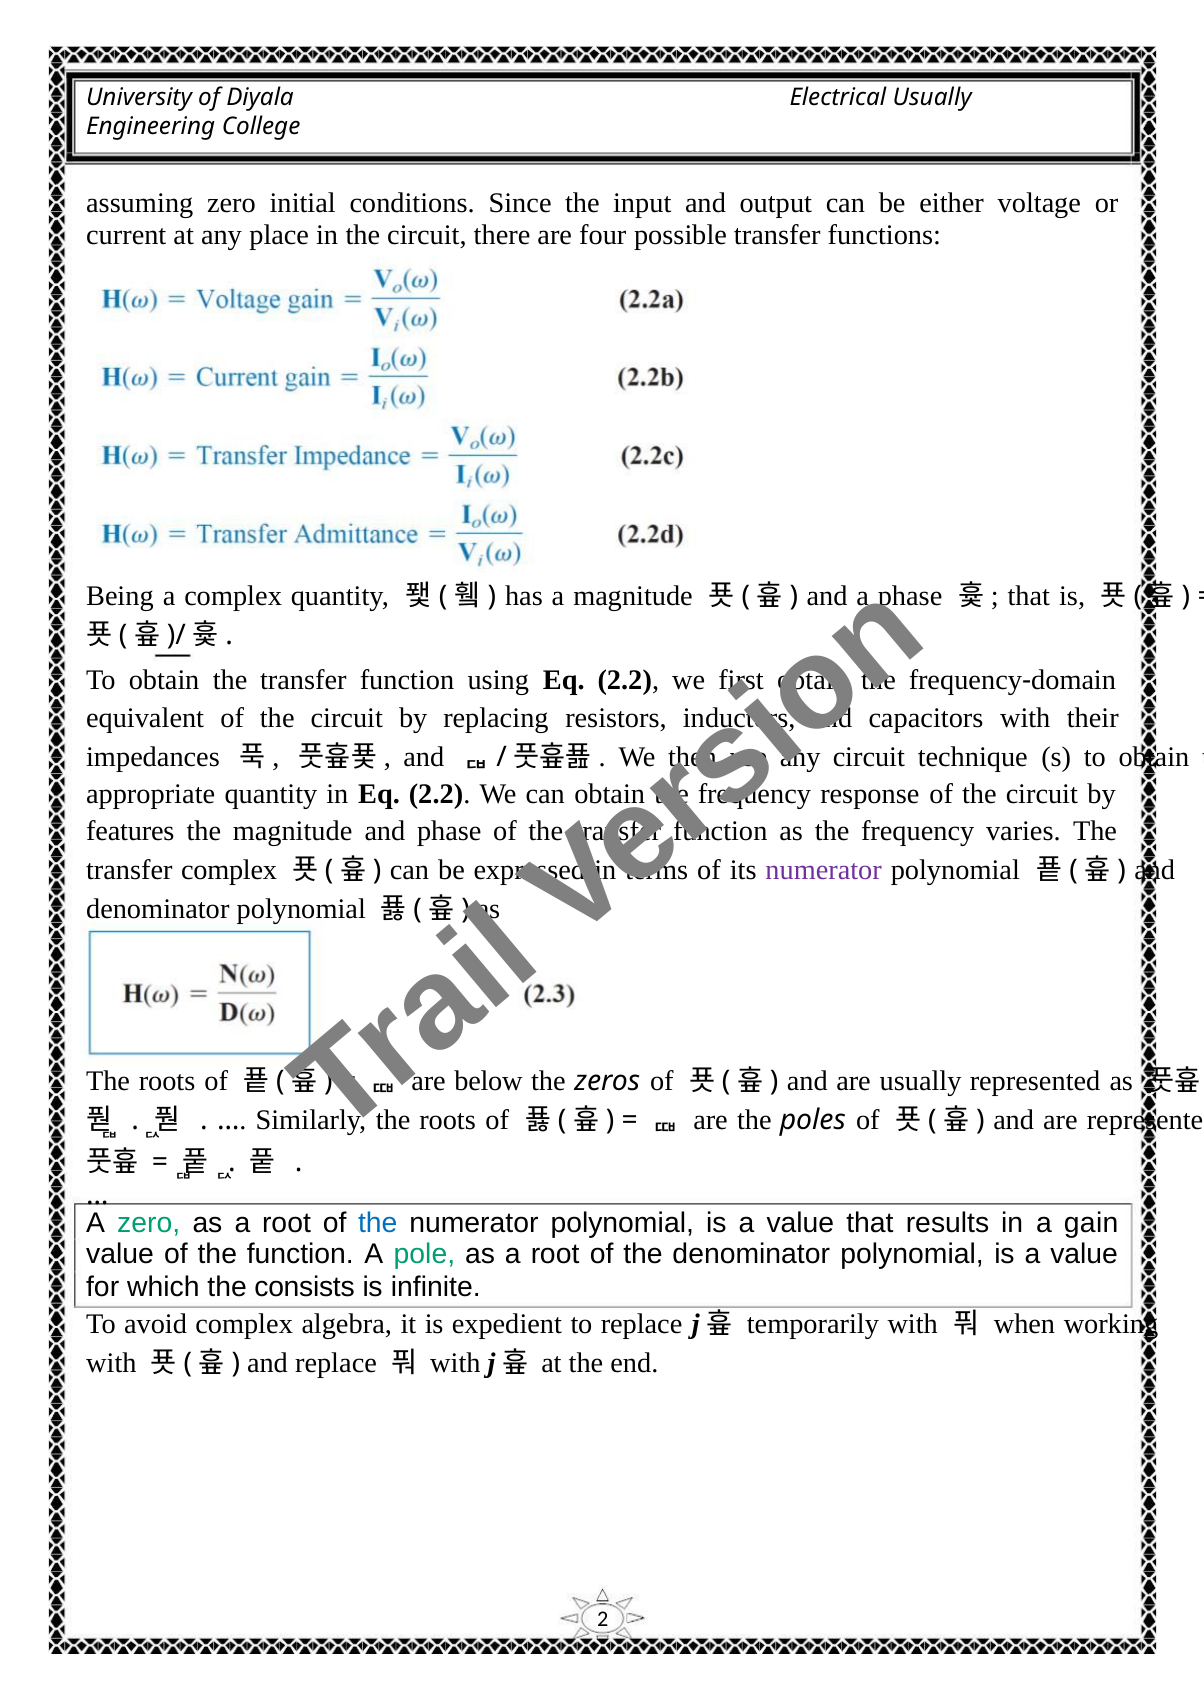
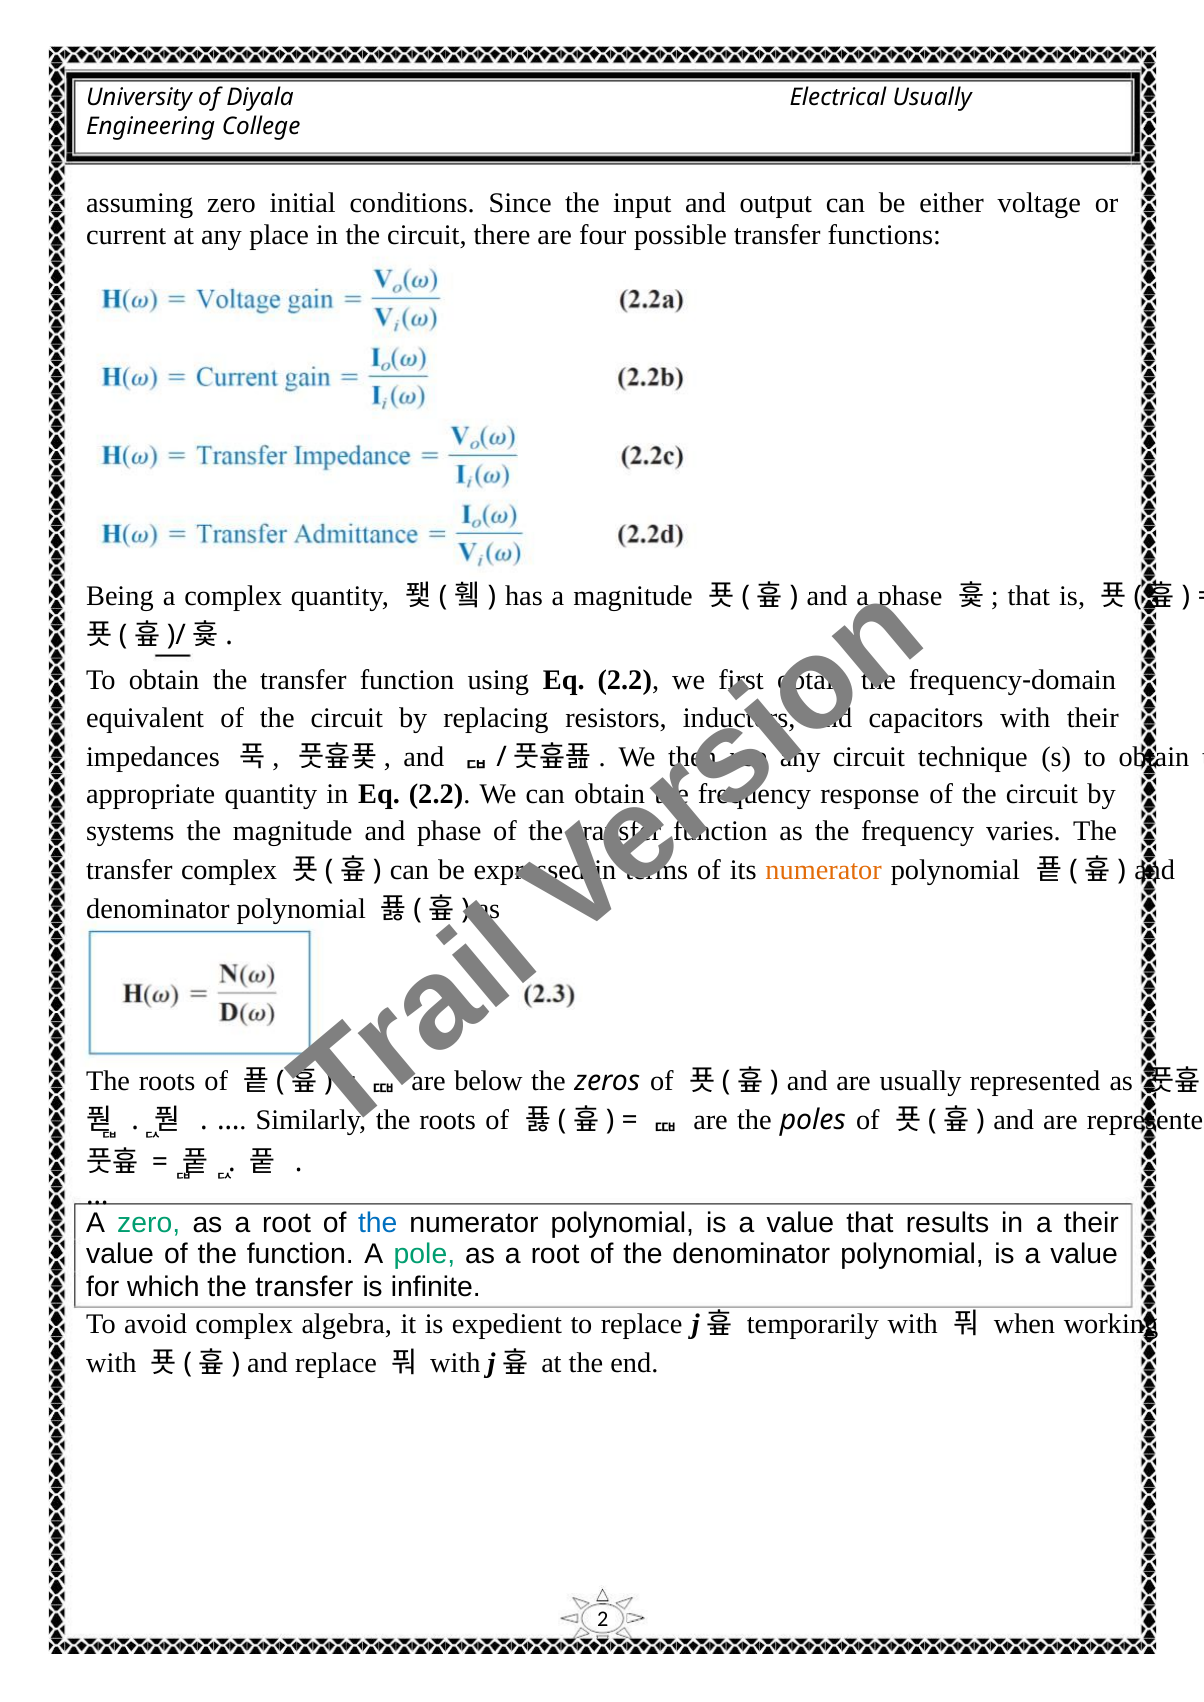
features: features -> systems (130, 831)
numerator colour: purple -> orange (824, 870)
a gain: gain -> their (1091, 1223)
which the consists: consists -> transfer (304, 1287)
